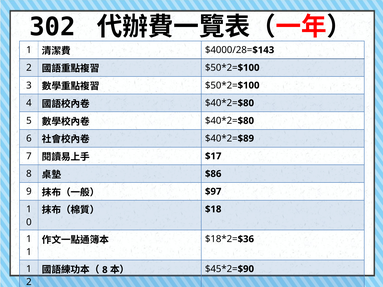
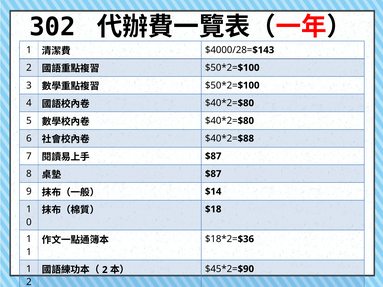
$89: $89 -> $88 (246, 139)
$17: $17 -> $87 (213, 156)
$86: $86 -> $87 (213, 174)
$97: $97 -> $14 (213, 192)
8: 8 -> 2 (105, 270)
